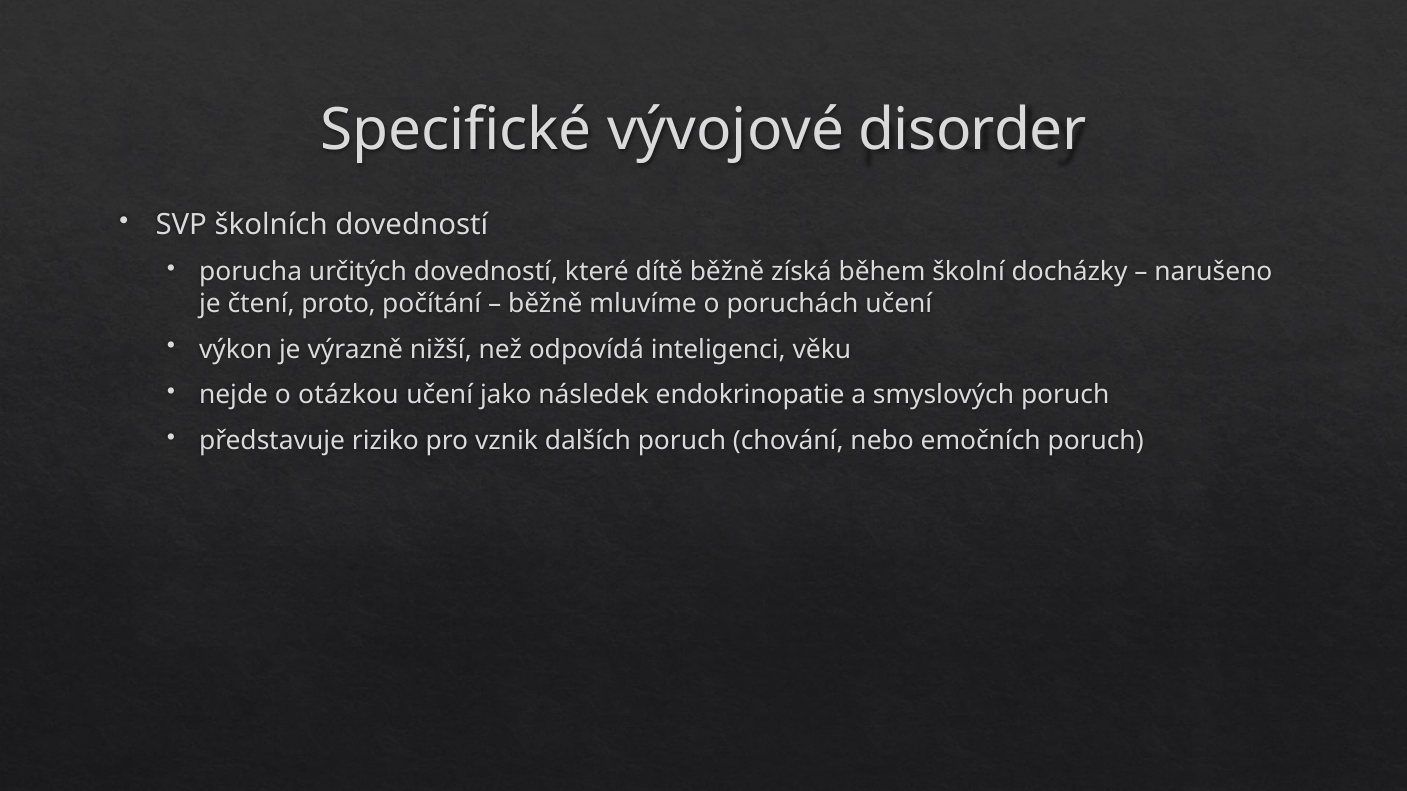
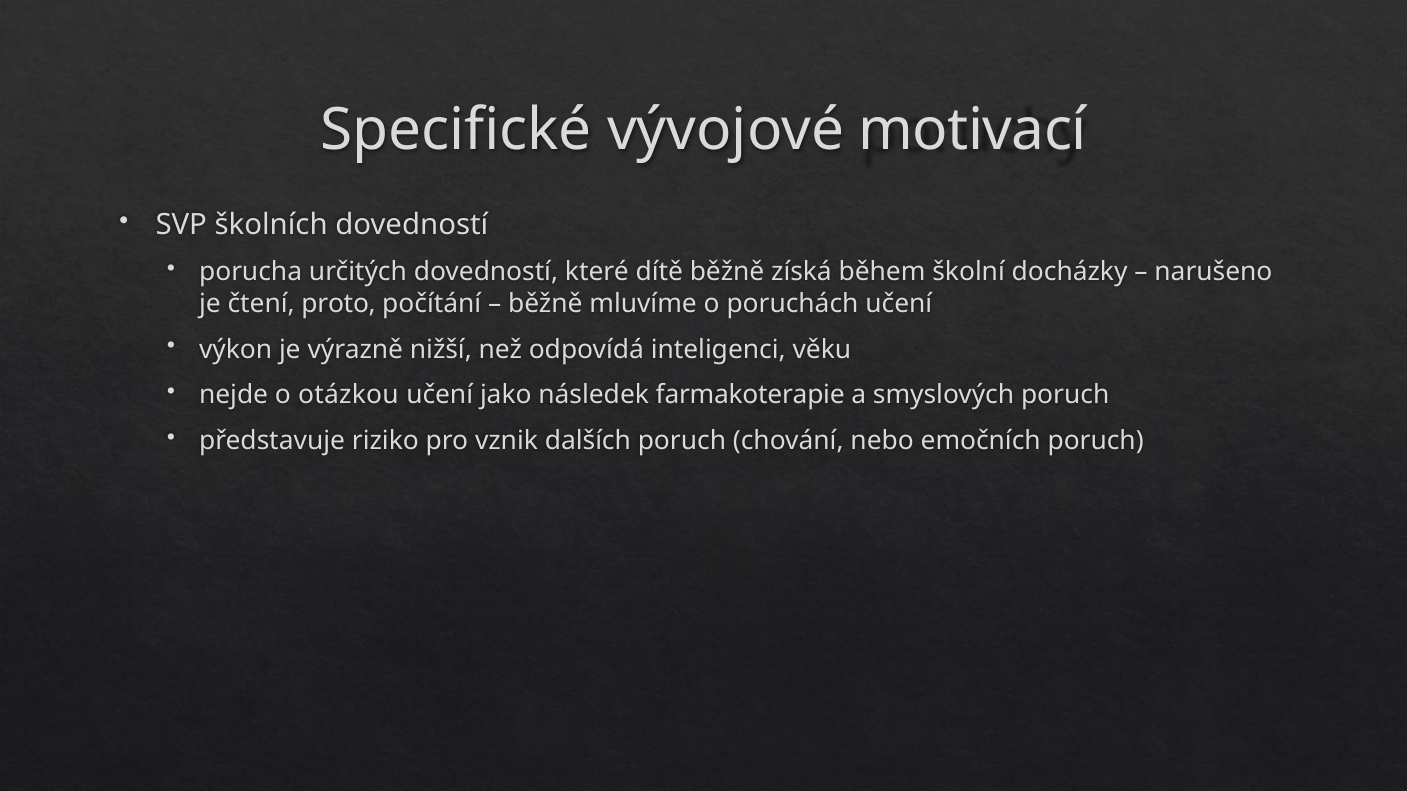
disorder: disorder -> motivací (973, 130)
endokrinopatie: endokrinopatie -> farmakoterapie (750, 395)
